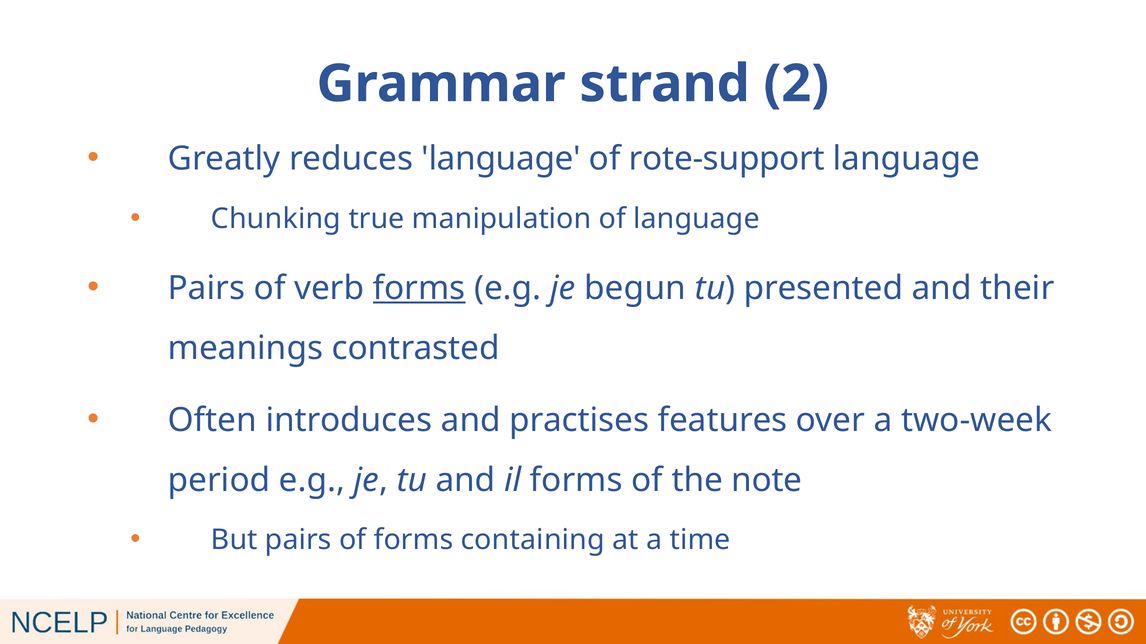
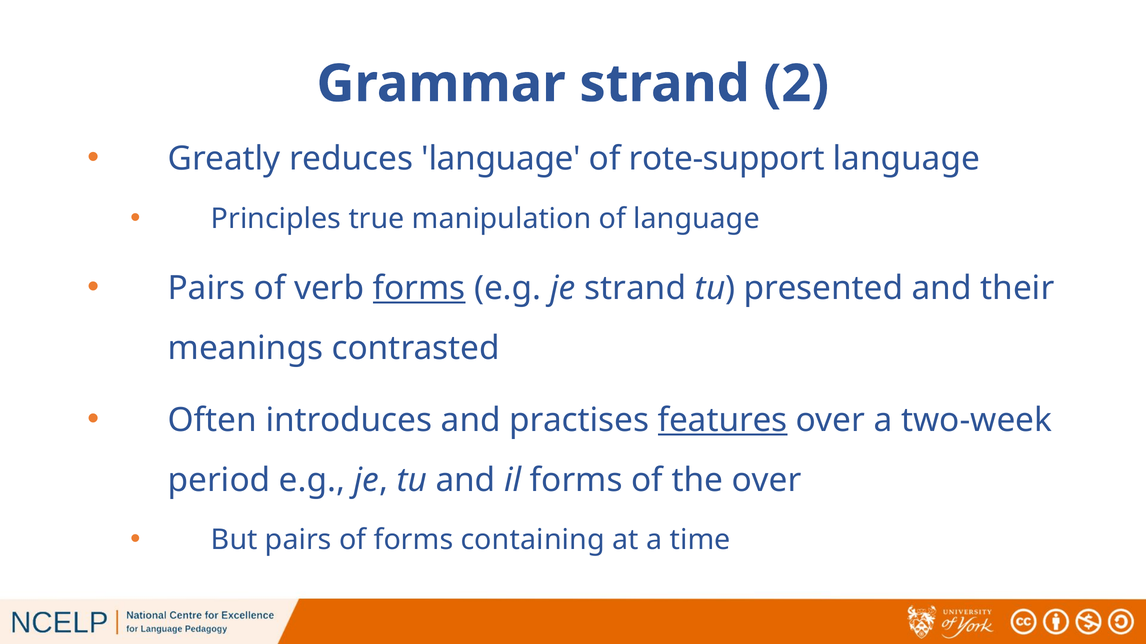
Chunking: Chunking -> Principles (276, 219)
je begun: begun -> strand (635, 288)
features underline: none -> present (723, 420)
the note: note -> over (767, 480)
